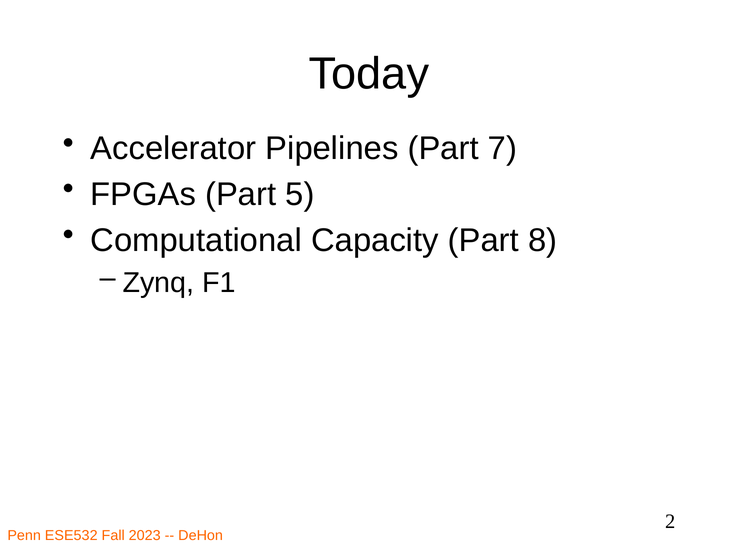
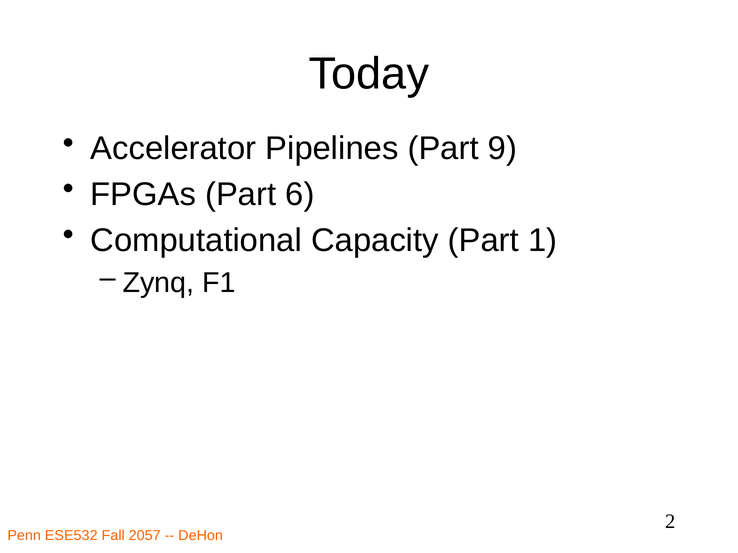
7: 7 -> 9 (502, 149)
5: 5 -> 6 (300, 195)
8: 8 -> 1 (543, 241)
2023: 2023 -> 2057 (145, 536)
